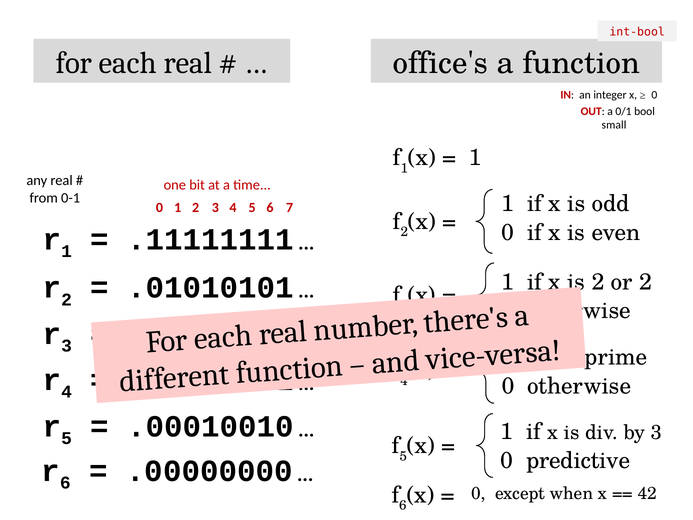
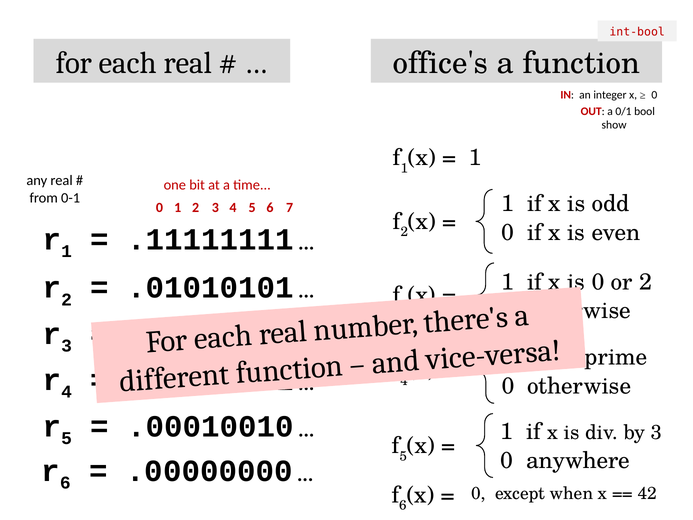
small: small -> show (614, 125)
2: 2 -> 0 (598, 282)
predictive: predictive -> anywhere (578, 460)
